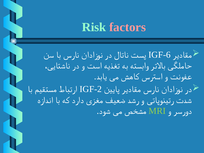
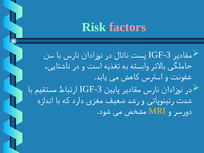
IGF-6: IGF-6 -> IGF-3 (160, 55)
IGF-2: IGF-2 -> IGF-3 (91, 89)
MRI colour: light green -> yellow (157, 111)
